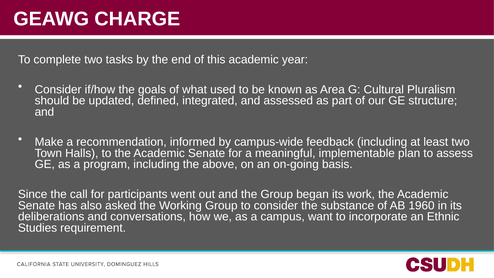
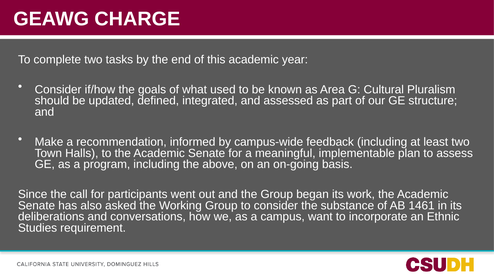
1960: 1960 -> 1461 (422, 205)
